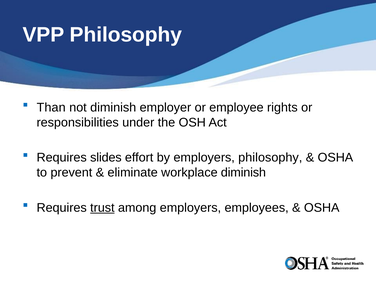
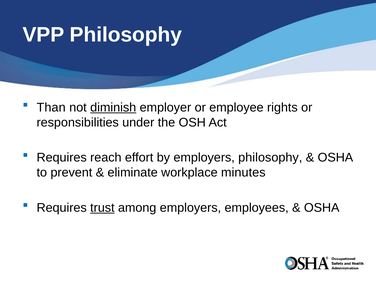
diminish underline: none -> present (113, 107)
slides: slides -> reach (106, 158)
workplace diminish: diminish -> minutes (243, 173)
